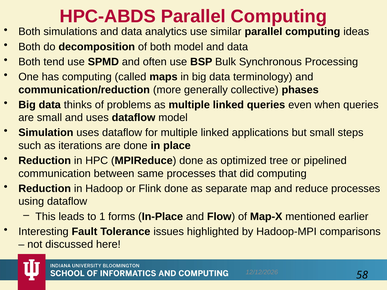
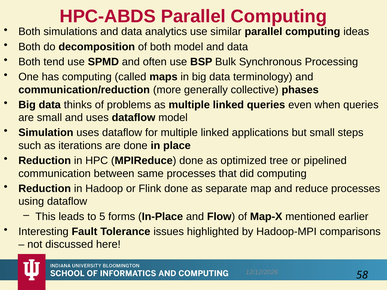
1: 1 -> 5 (102, 217)
